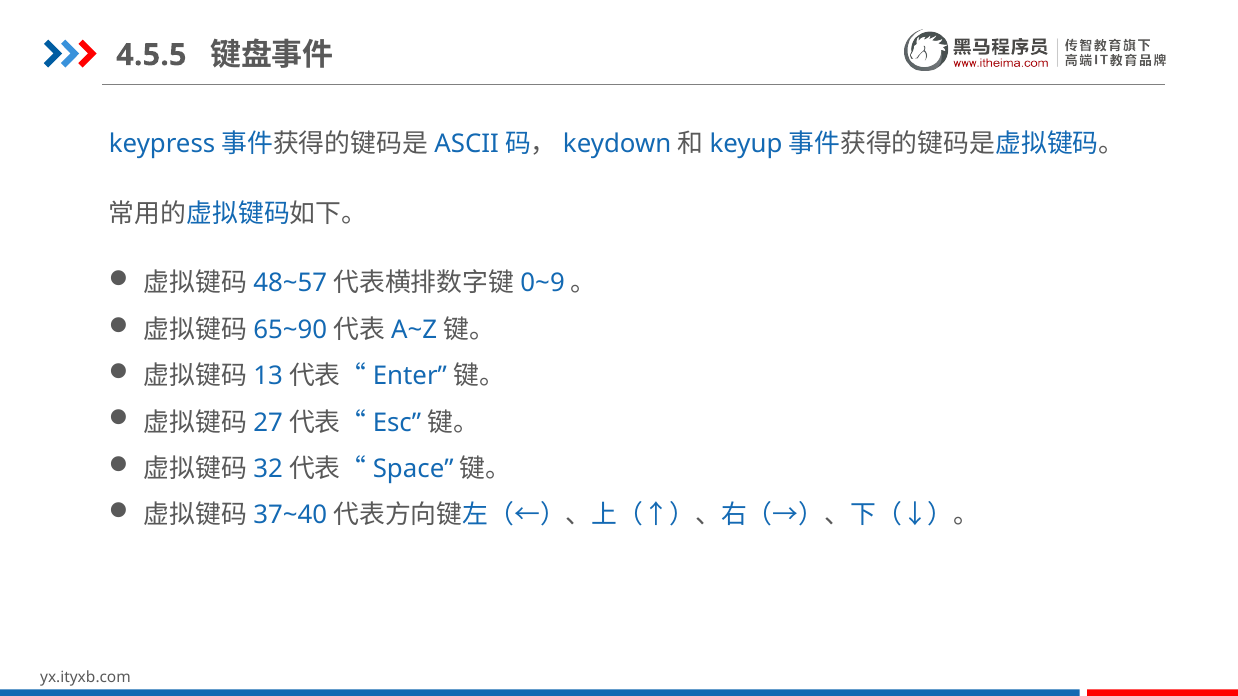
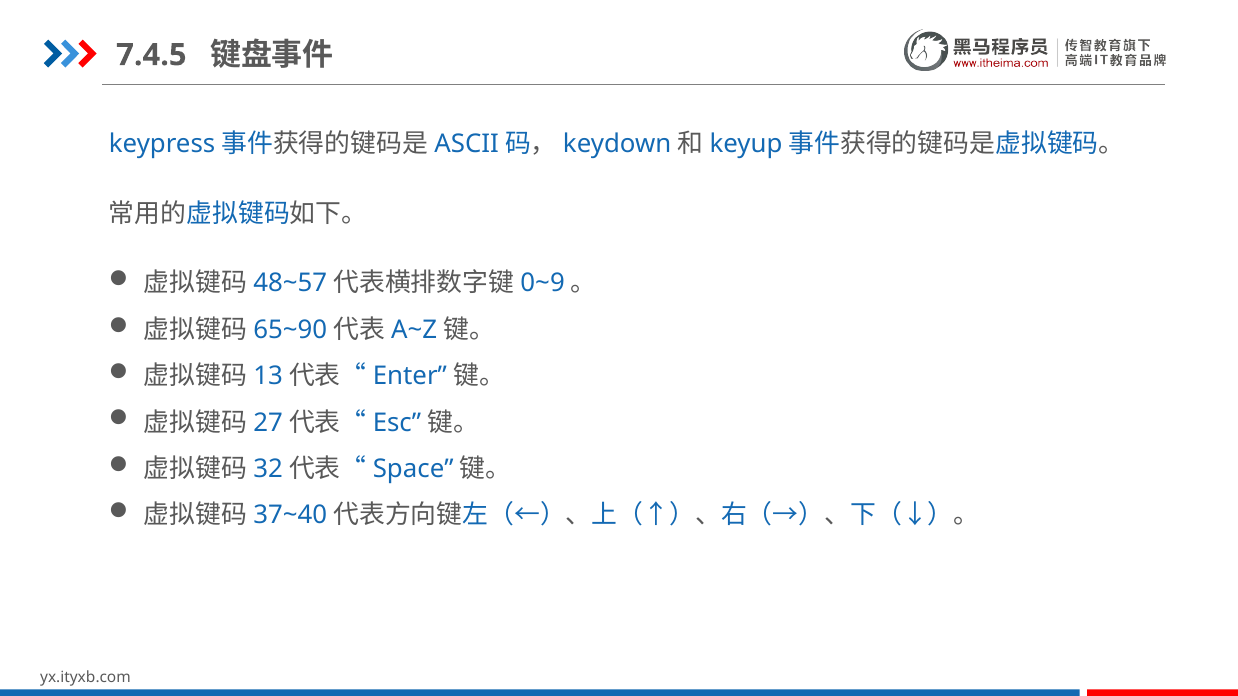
4.5.5: 4.5.5 -> 7.4.5 (151, 55)
